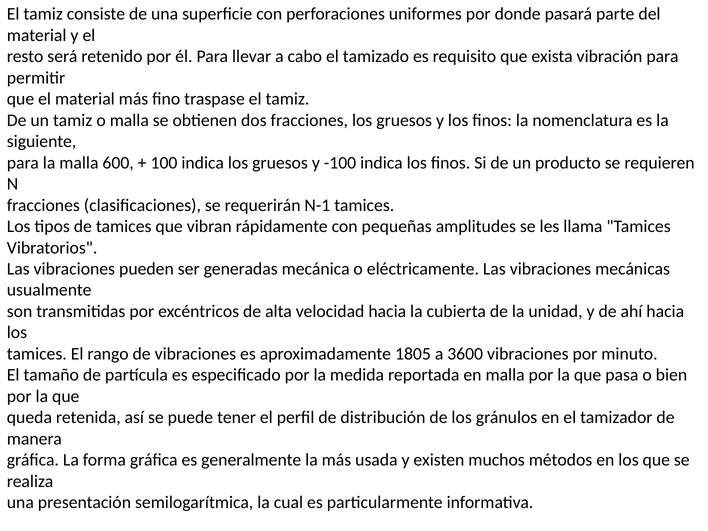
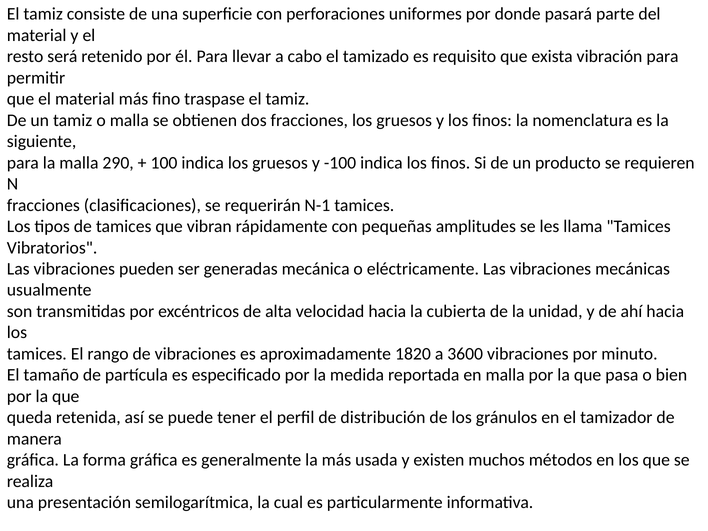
600: 600 -> 290 (118, 163)
1805: 1805 -> 1820 (413, 354)
